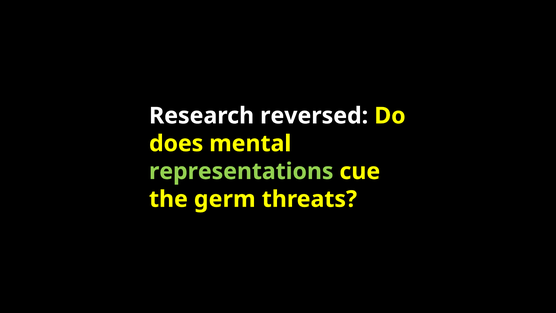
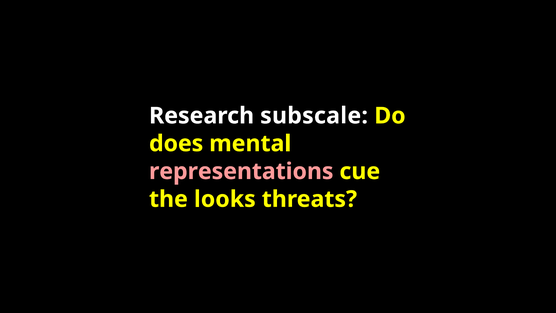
reversed: reversed -> subscale (314, 116)
representations colour: light green -> pink (241, 171)
germ: germ -> looks (225, 199)
